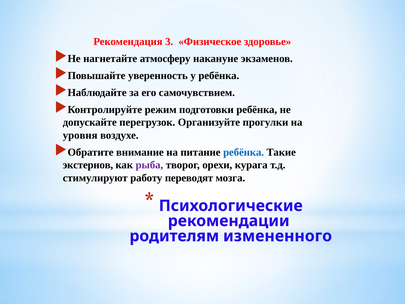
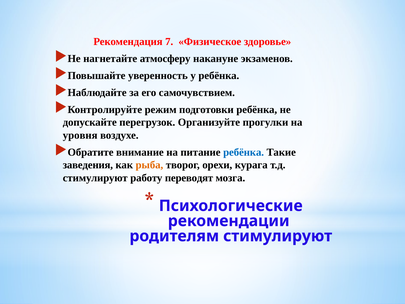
3: 3 -> 7 (169, 42)
экстернов: экстернов -> заведения (88, 165)
рыба colour: purple -> orange (149, 165)
родителям измененного: измененного -> стимулируют (278, 236)
